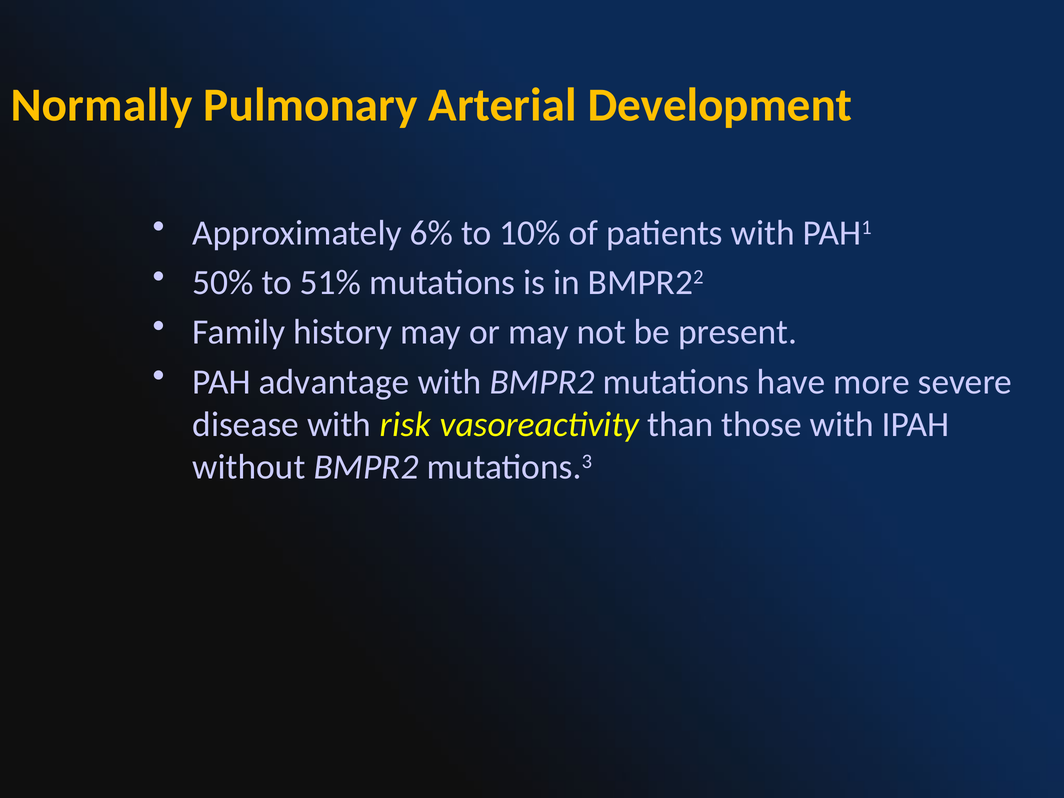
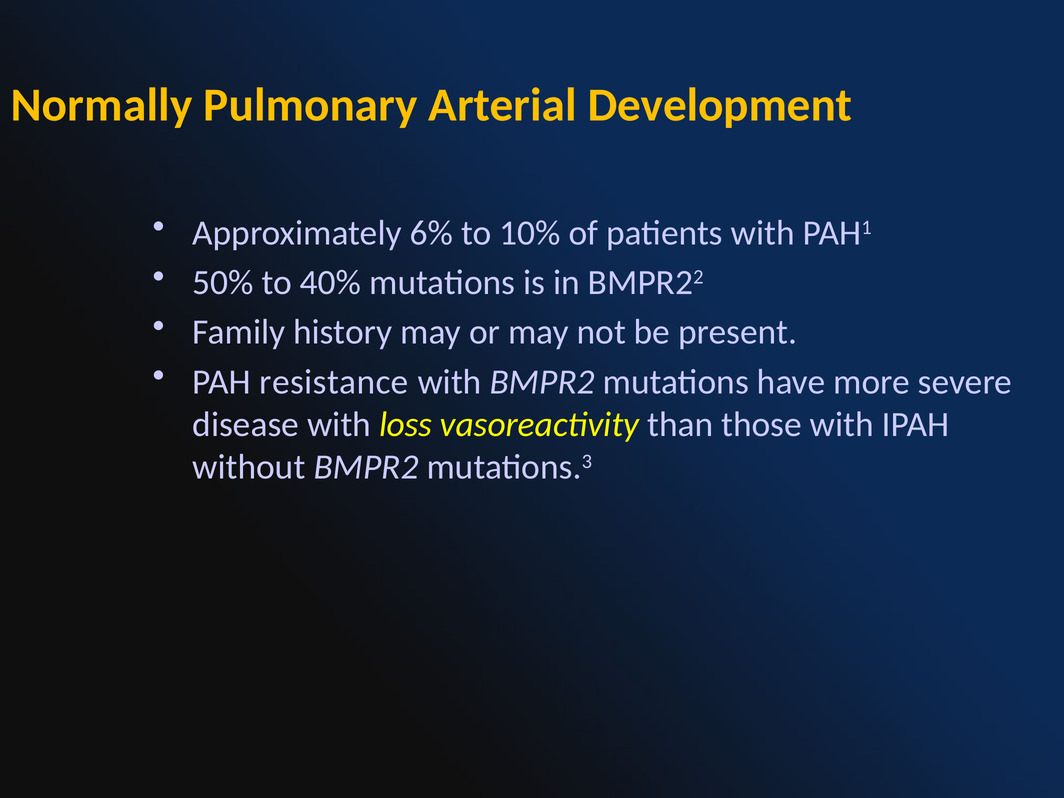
51%: 51% -> 40% (330, 283)
advantage: advantage -> resistance (334, 382)
risk: risk -> loss (406, 424)
